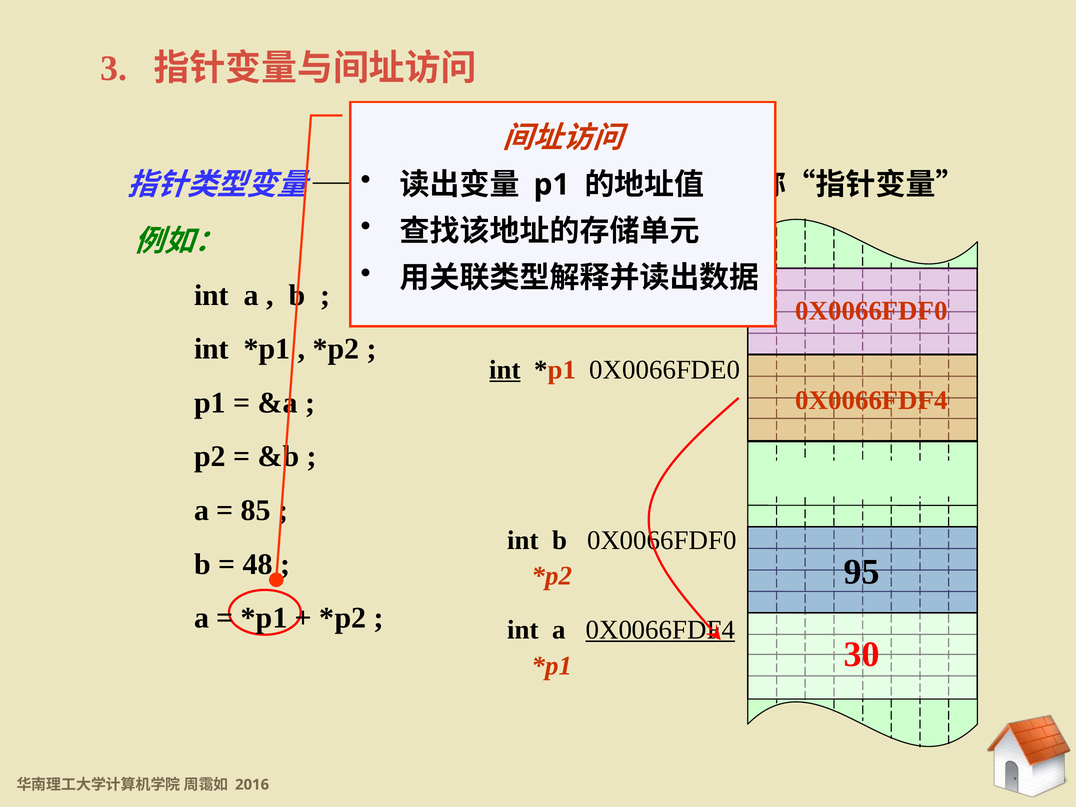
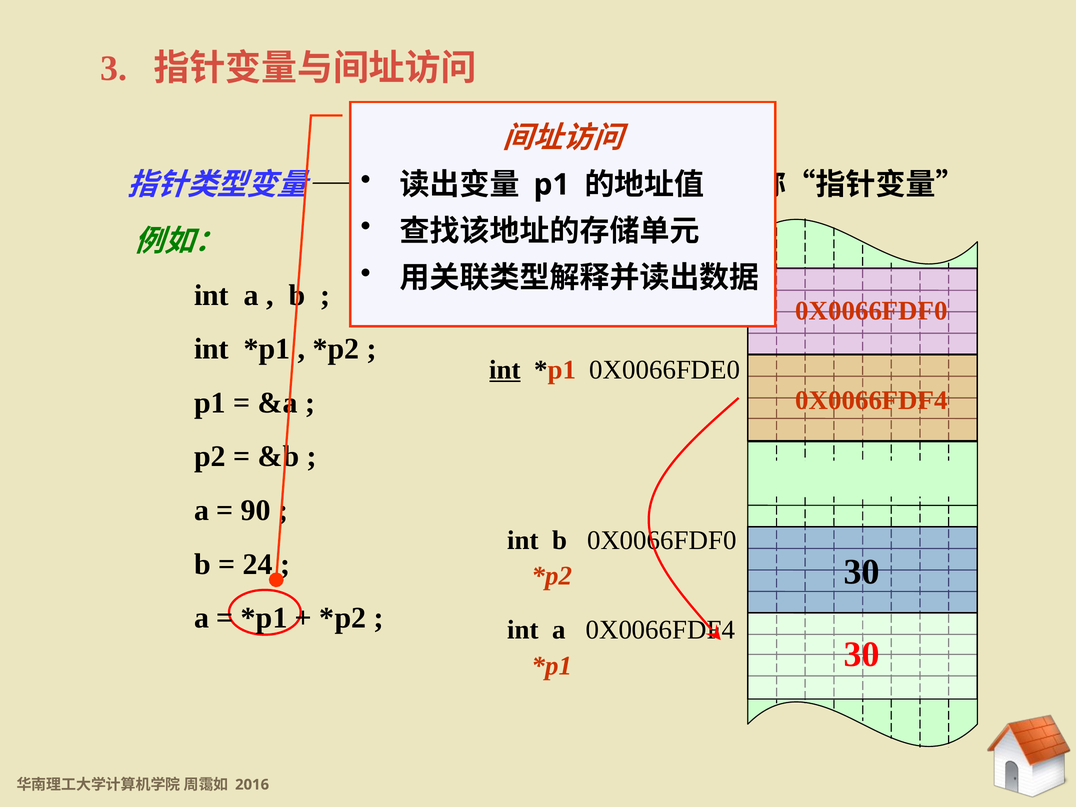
85: 85 -> 90 (256, 510)
48: 48 -> 24 (258, 564)
95: 95 -> 30 (862, 572)
0X0066FDF4 underline: present -> none (660, 630)
